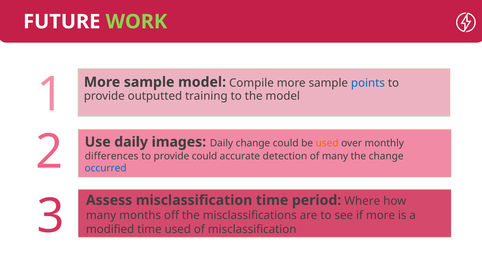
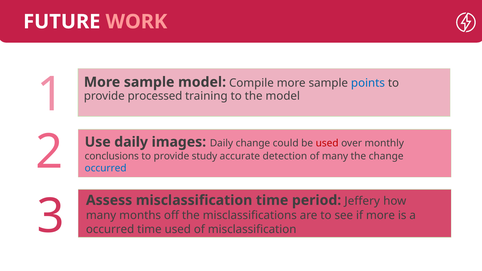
WORK colour: light green -> pink (136, 22)
outputted: outputted -> processed (155, 96)
used colour: orange -> red (327, 143)
differences: differences -> conclusions (112, 156)
provide could: could -> study (204, 156)
Where: Where -> Jeffery (362, 201)
modified: modified -> occurred (110, 229)
